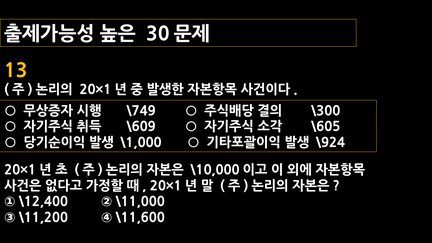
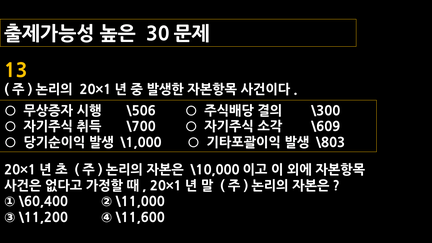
\749: \749 -> \506 (141, 111)
\609: \609 -> \700 (141, 127)
\605: \605 -> \609 (326, 127)
\924: \924 -> \803 (331, 143)
\12,400: \12,400 -> \60,400 (43, 202)
